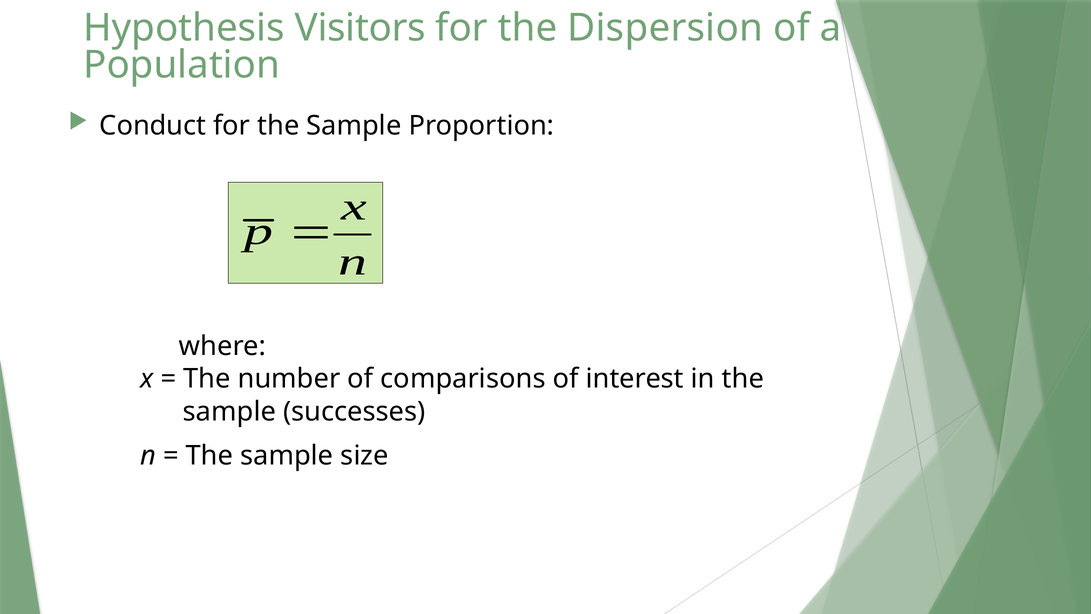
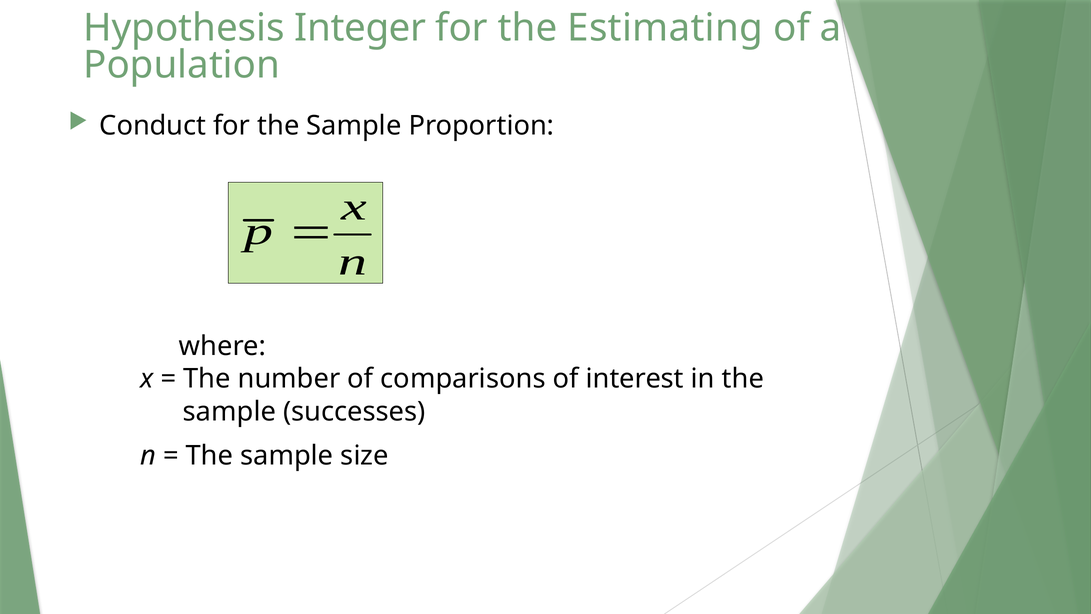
Visitors: Visitors -> Integer (360, 28)
Dispersion: Dispersion -> Estimating (665, 28)
